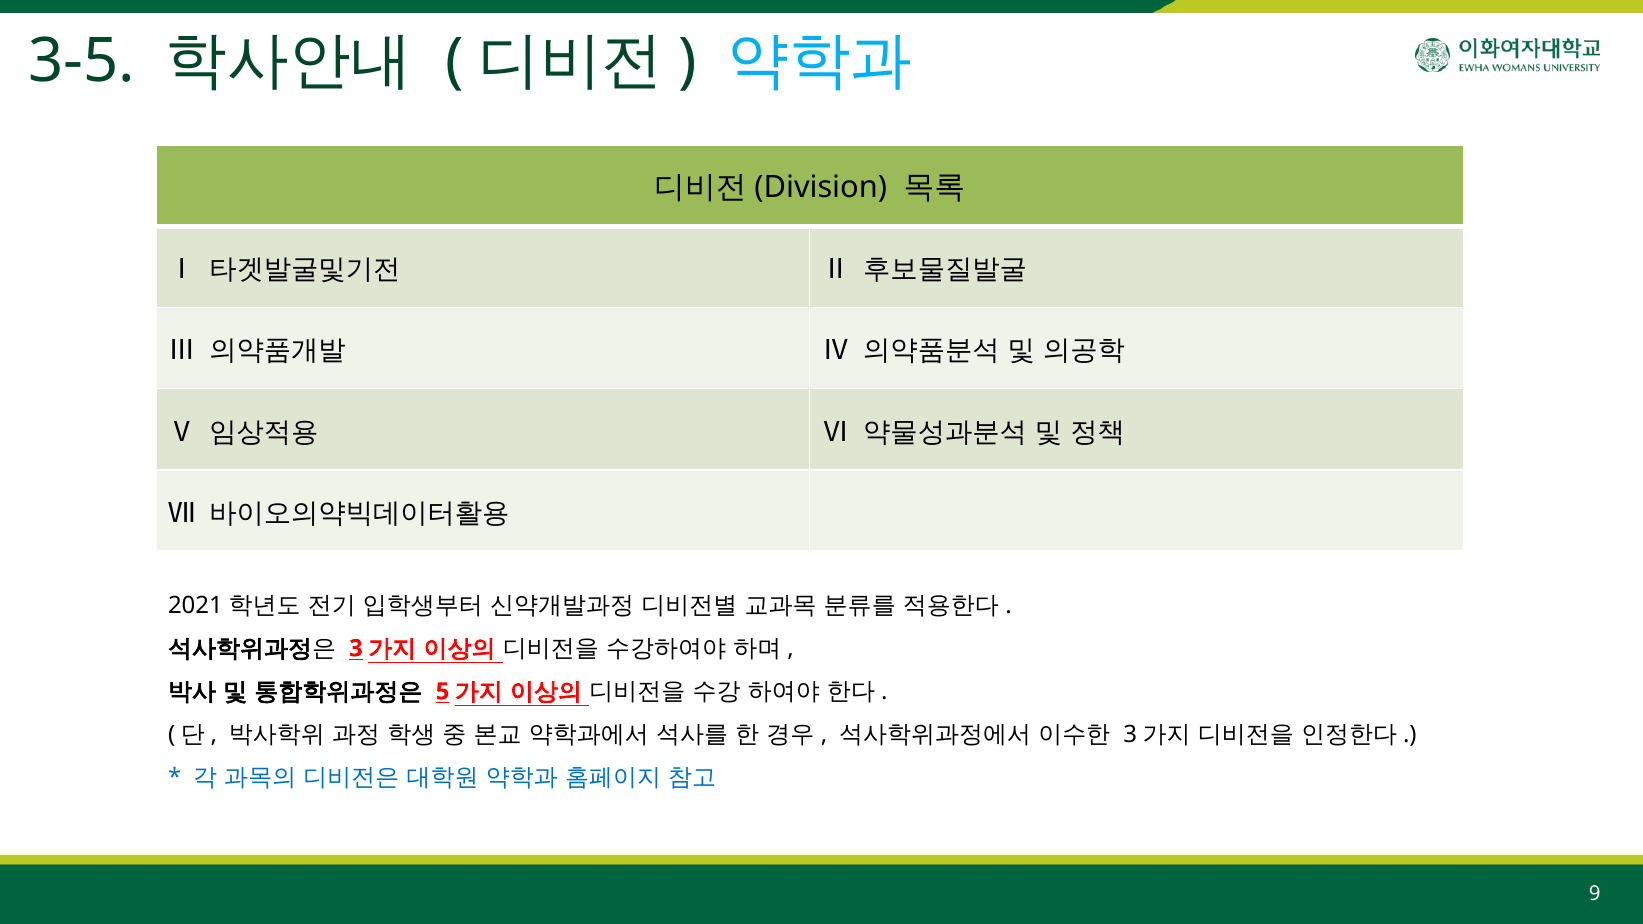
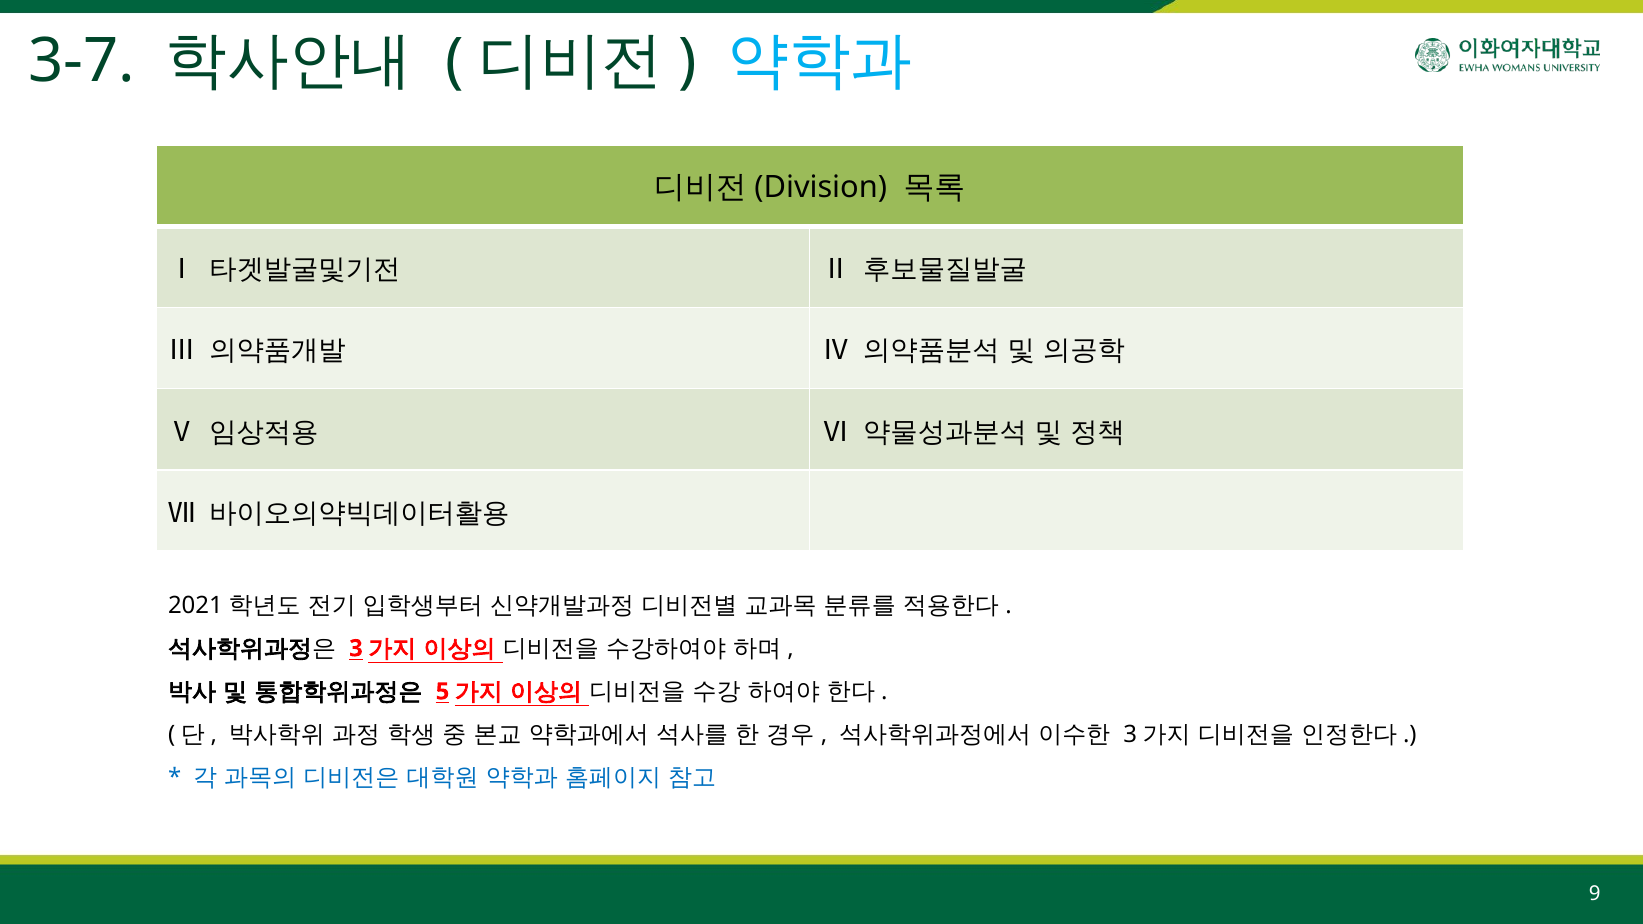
3-5: 3-5 -> 3-7 (82, 61)
